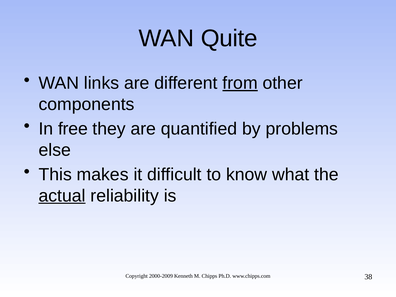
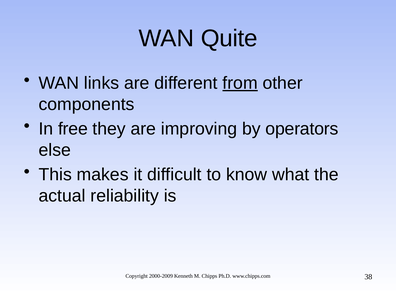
quantified: quantified -> improving (199, 129)
problems: problems -> operators (302, 129)
actual underline: present -> none (62, 196)
